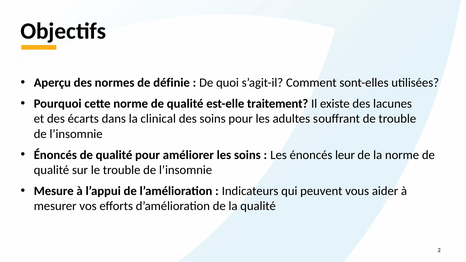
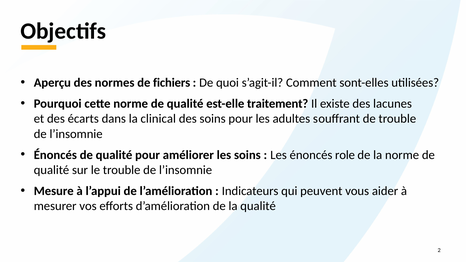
définie: définie -> fichiers (172, 83)
leur: leur -> role (345, 155)
